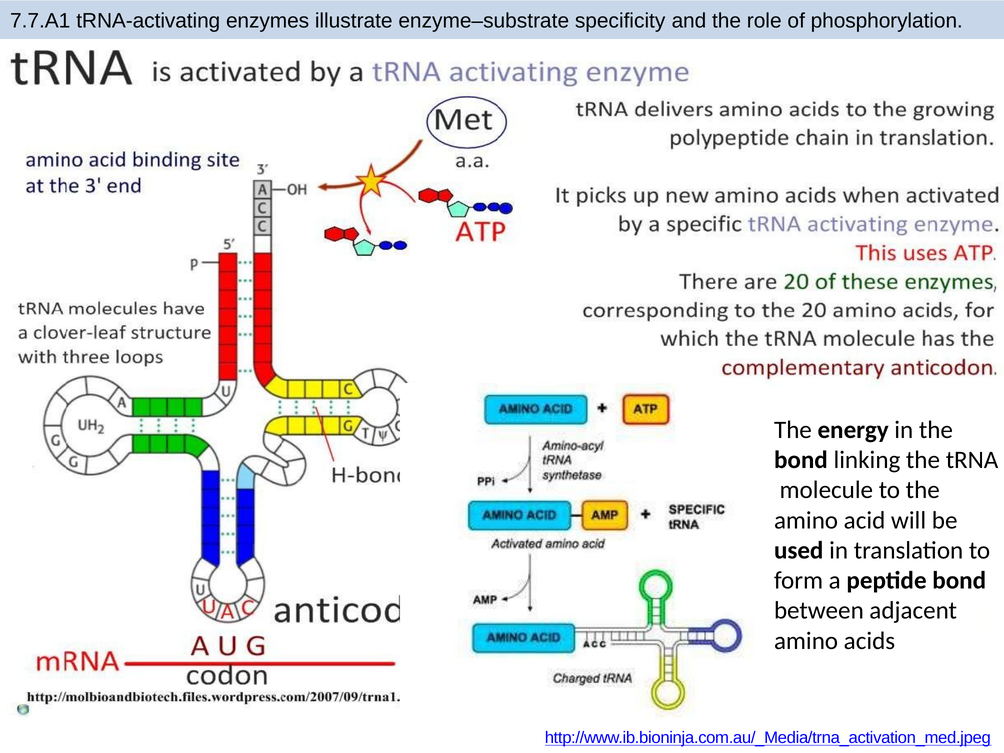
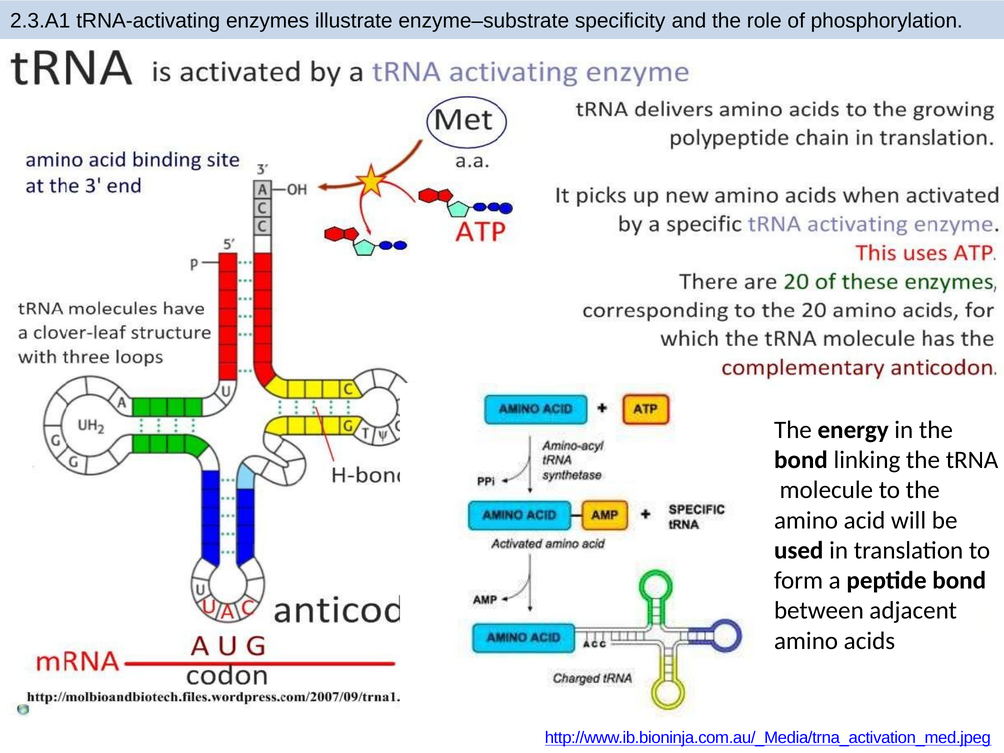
7.7.A1: 7.7.A1 -> 2.3.A1 (40, 21)
